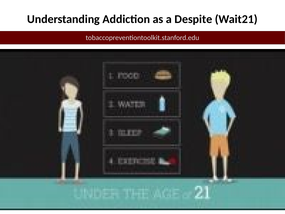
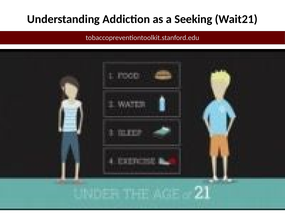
Despite: Despite -> Seeking (193, 19)
